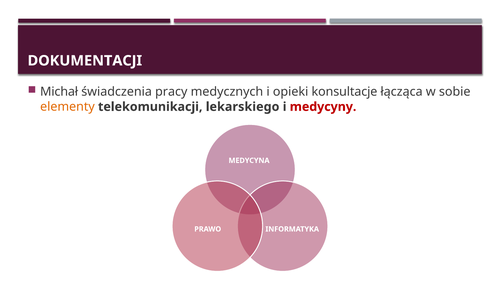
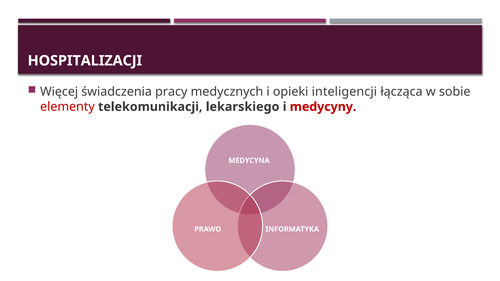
DOKUMENTACJI: DOKUMENTACJI -> HOSPITALIZACJI (85, 61)
Michał: Michał -> Więcej (59, 92)
konsultacje: konsultacje -> inteligencji (344, 92)
elementy colour: orange -> red (67, 107)
